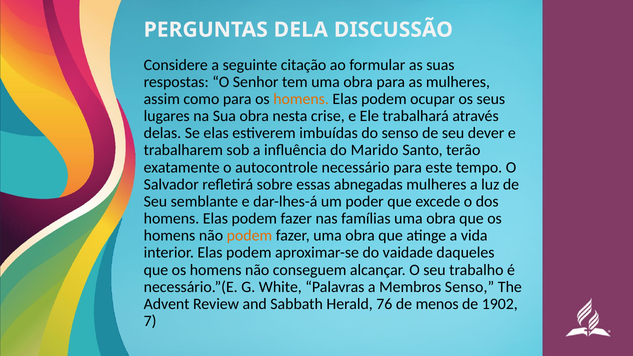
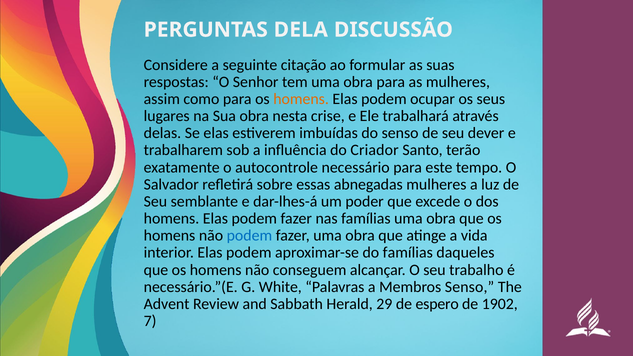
Marido: Marido -> Criador (375, 150)
podem colour: orange -> blue (249, 236)
do vaidade: vaidade -> famílias (408, 253)
76: 76 -> 29 (384, 304)
menos: menos -> espero (437, 304)
